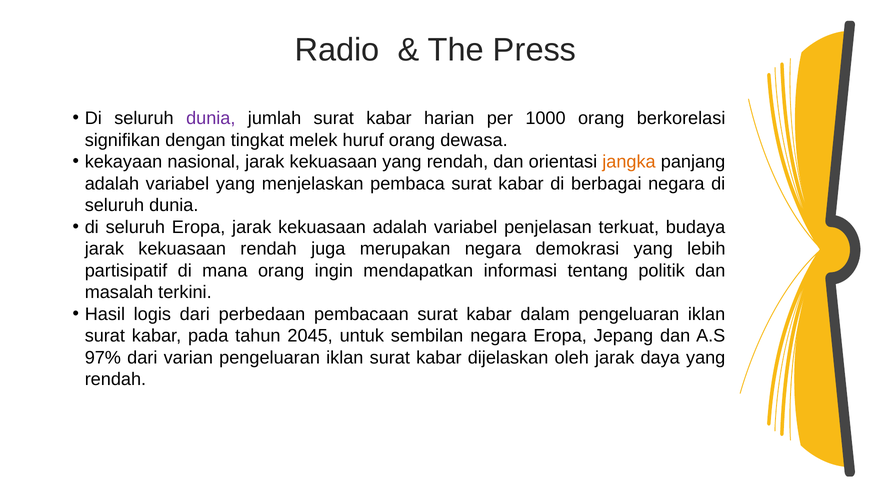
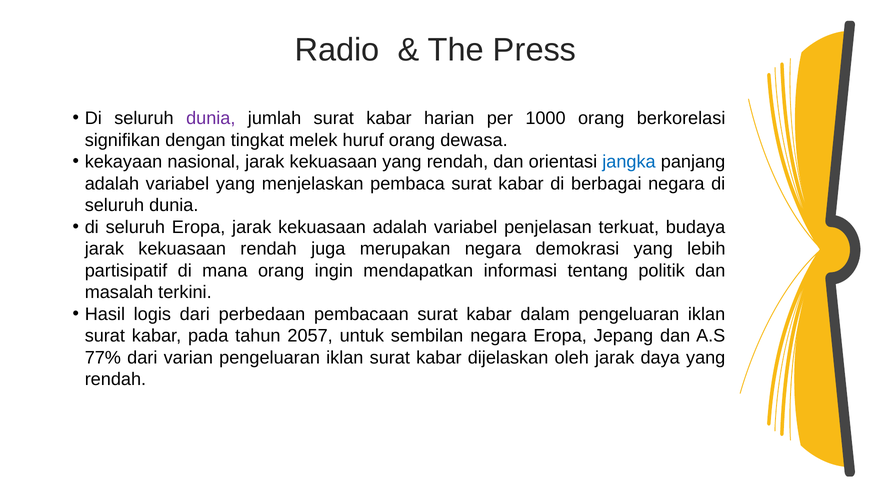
jangka colour: orange -> blue (629, 162)
2045: 2045 -> 2057 (310, 336)
97%: 97% -> 77% (103, 357)
